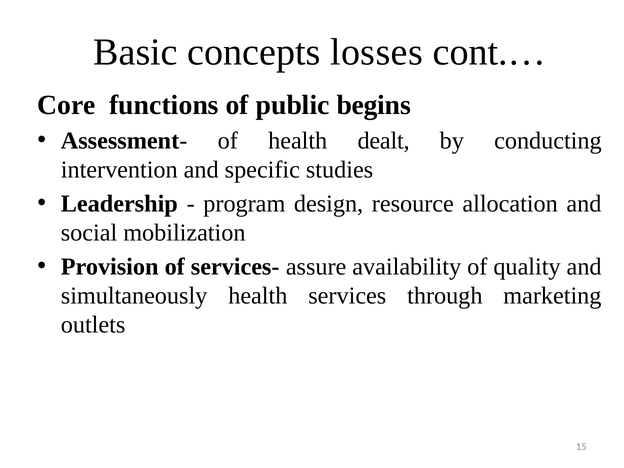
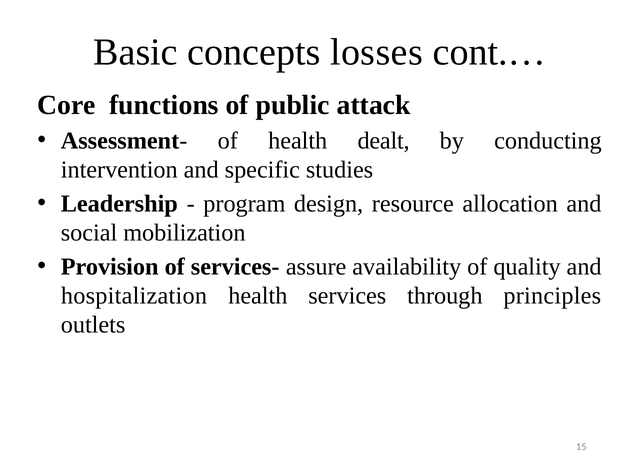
begins: begins -> attack (374, 105)
simultaneously: simultaneously -> hospitalization (134, 296)
marketing: marketing -> principles (552, 296)
